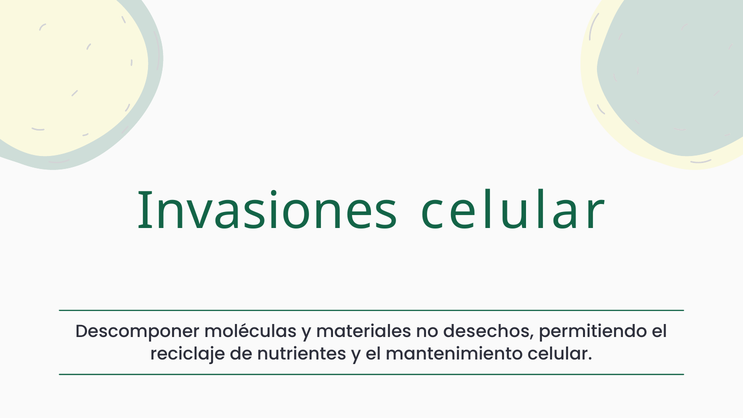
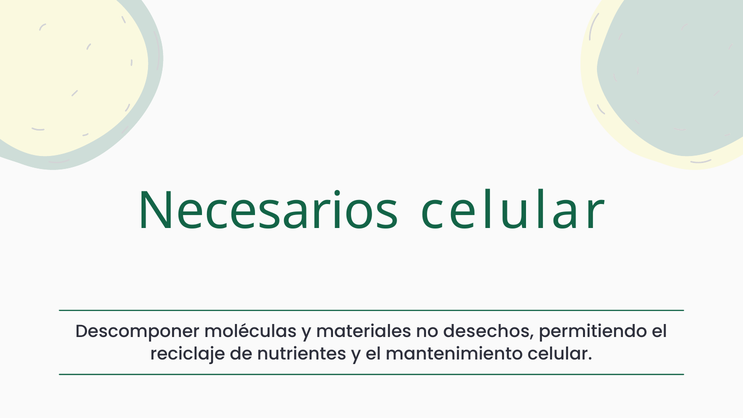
Invasiones: Invasiones -> Necesarios (268, 211)
